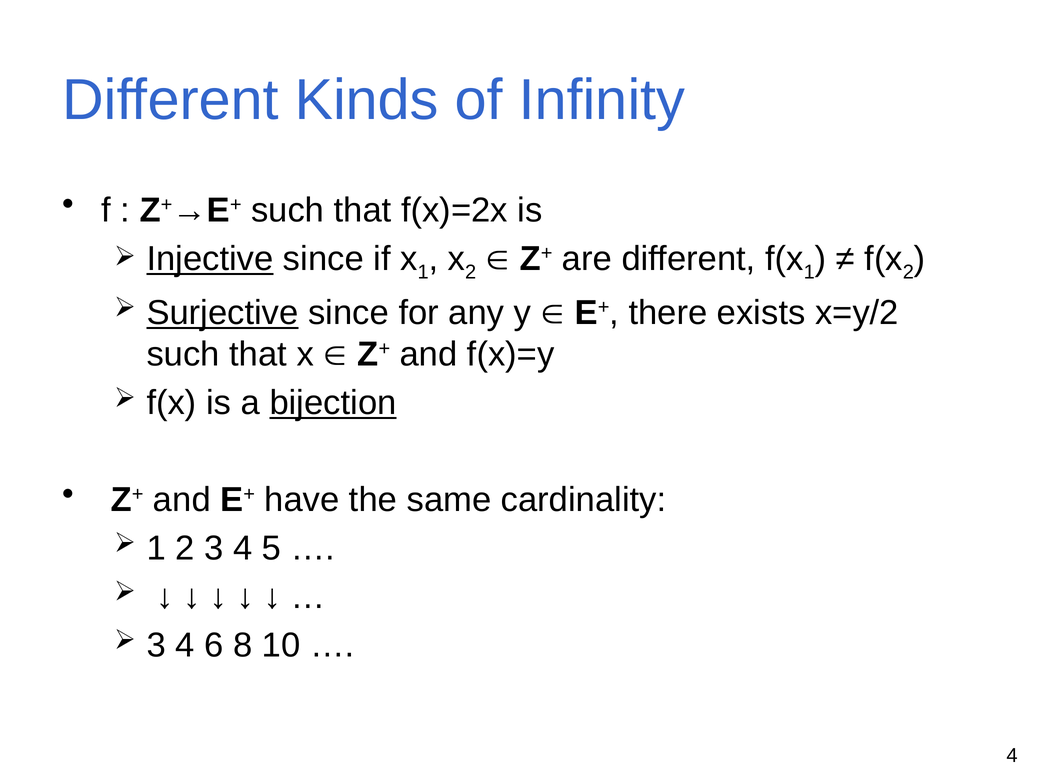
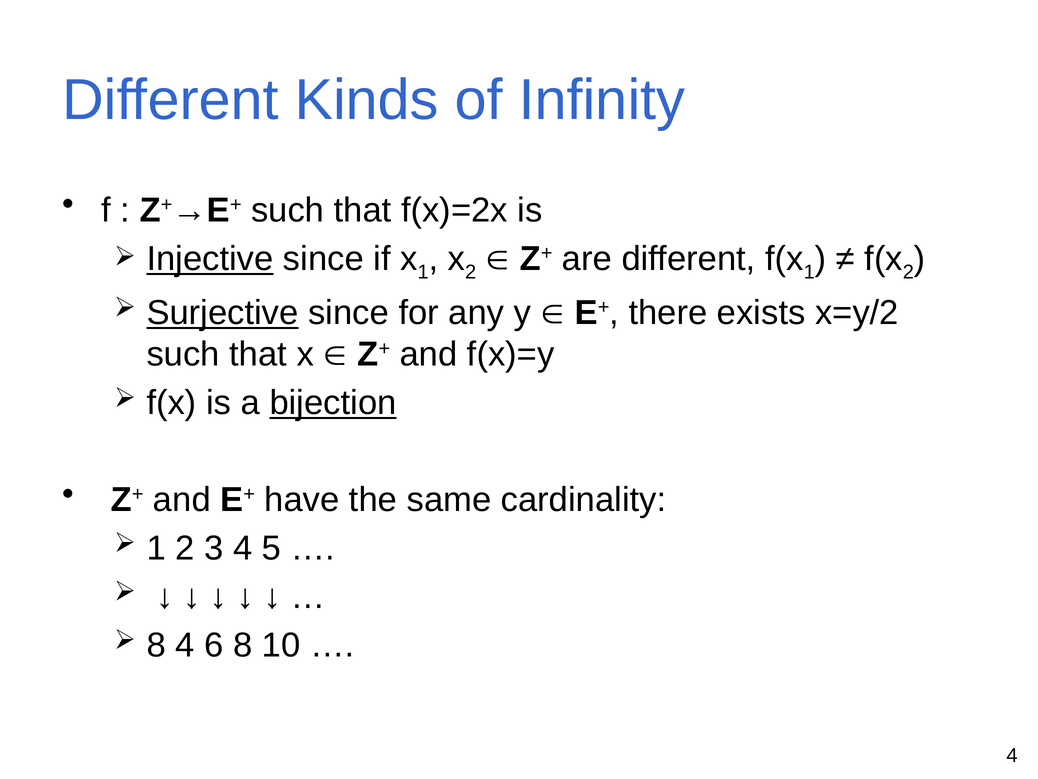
3: 3 -> 8 (156, 645)
